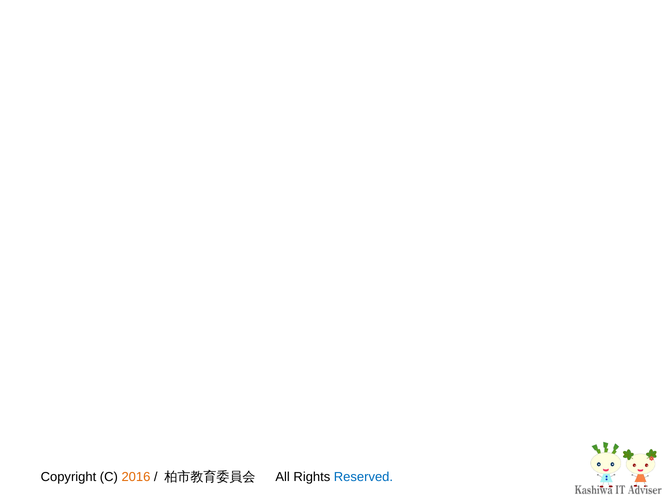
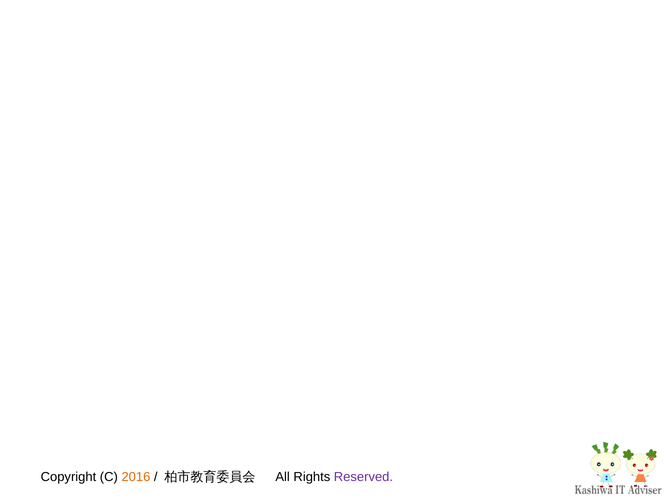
Reserved colour: blue -> purple (363, 476)
